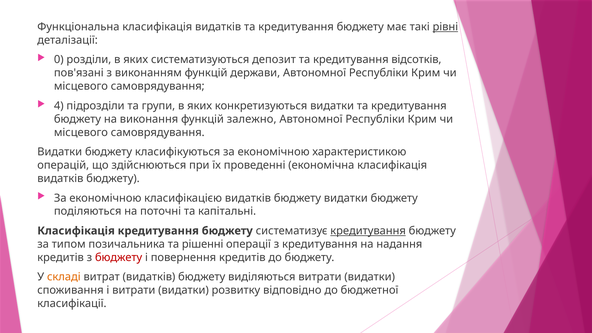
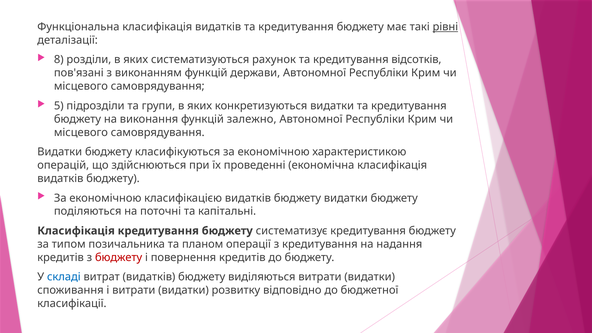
0: 0 -> 8 (59, 60)
депозит: депозит -> рахунок (274, 60)
4: 4 -> 5 (59, 106)
кредитування underline: present -> none (368, 231)
рішенні: рішенні -> планом (203, 244)
складі colour: orange -> blue (64, 277)
